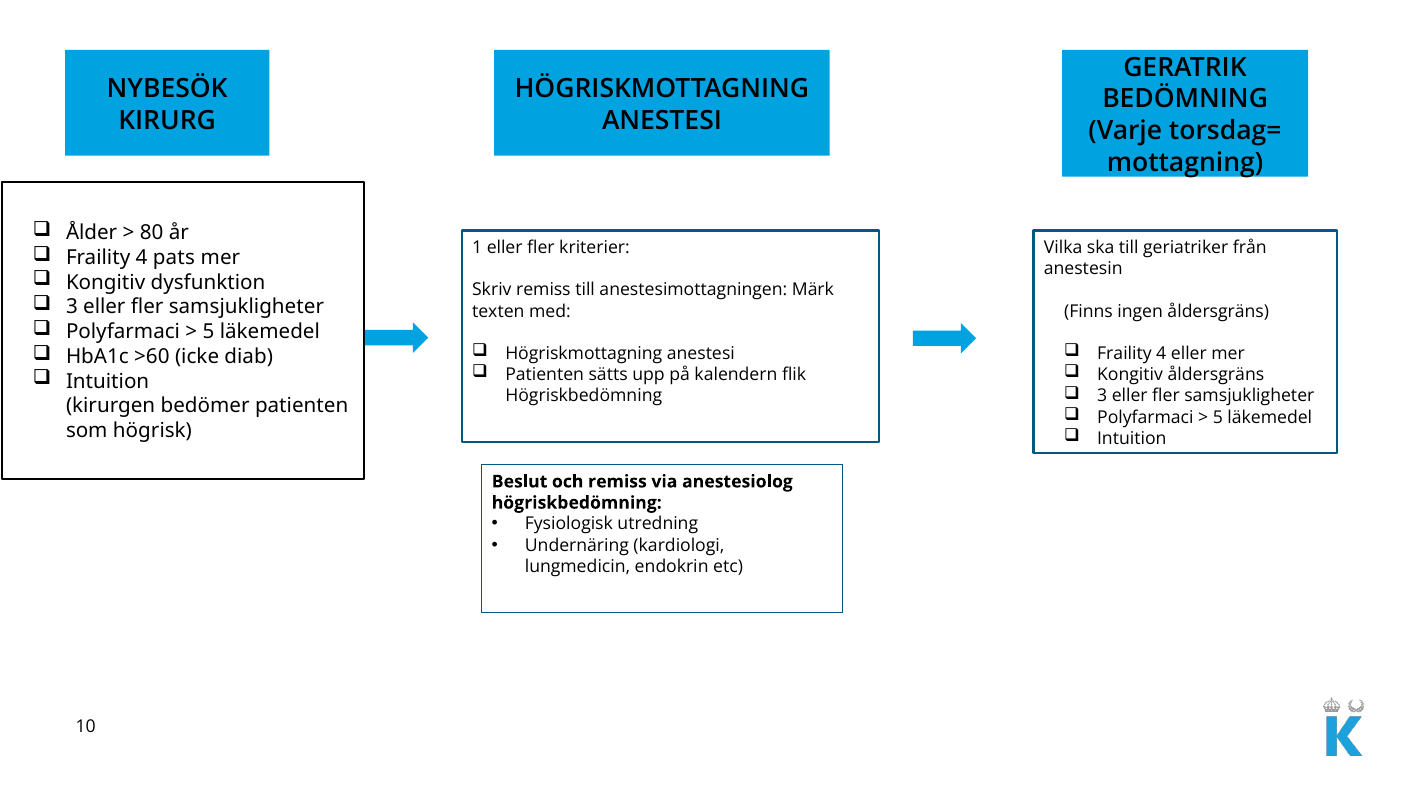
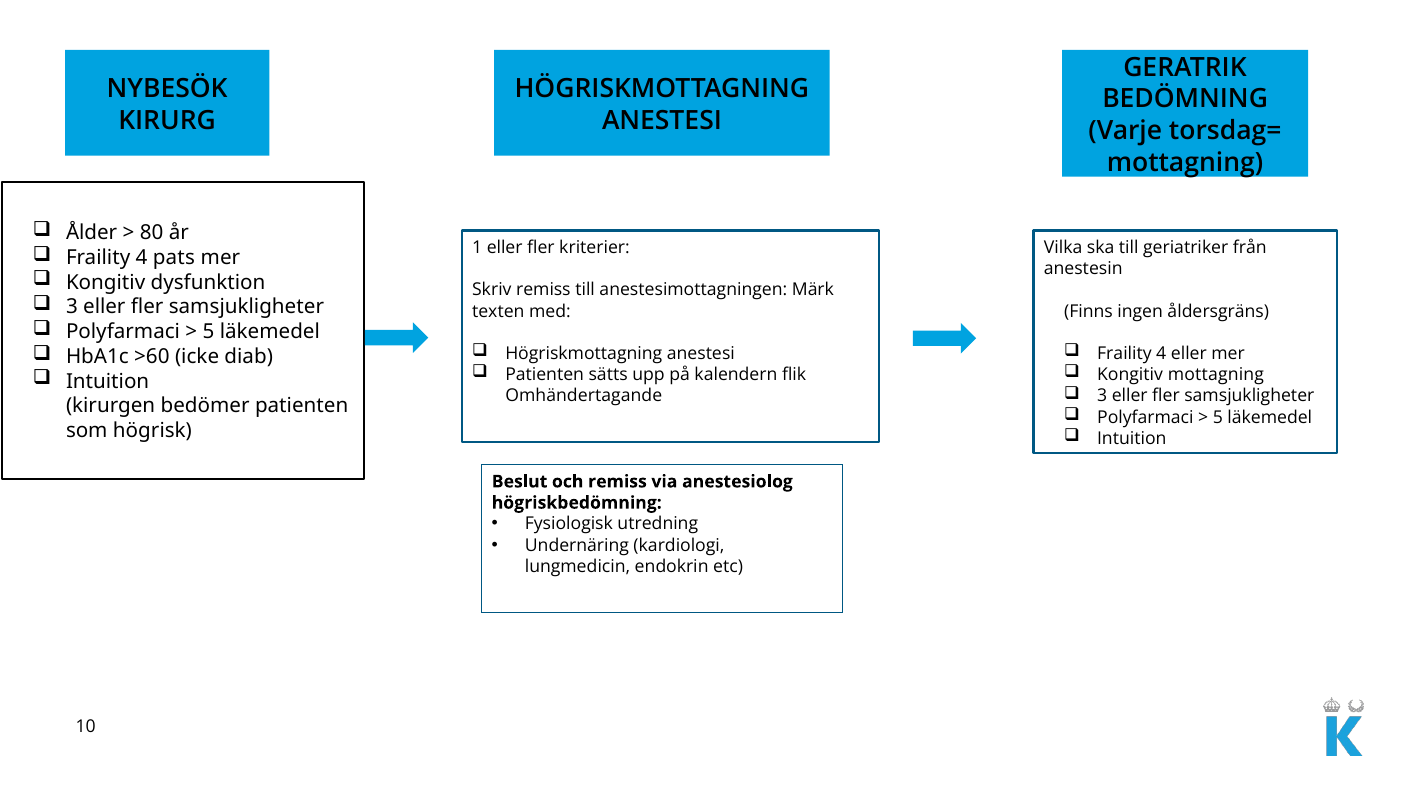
Kongitiv åldersgräns: åldersgräns -> mottagning (1216, 375)
Högriskbedömning: Högriskbedömning -> Omhändertagande (584, 396)
